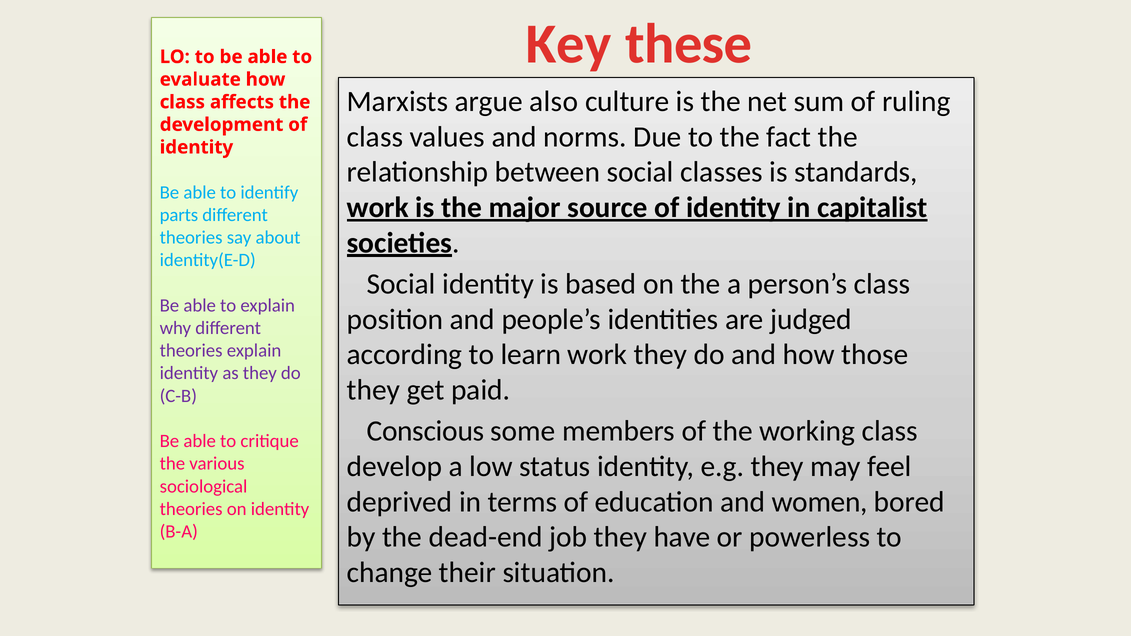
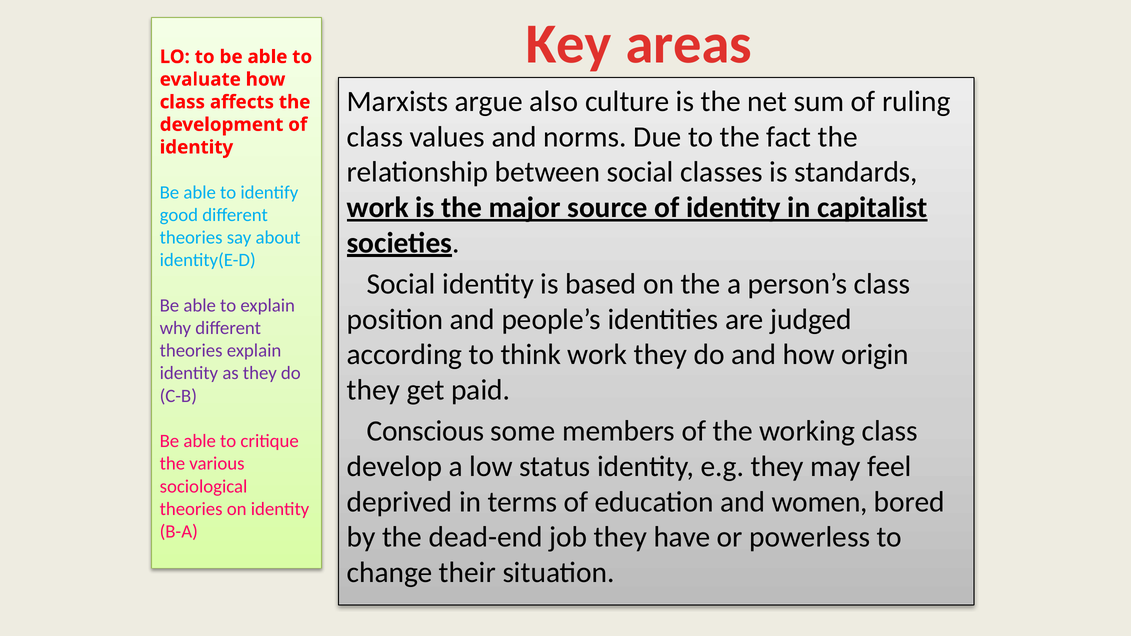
these: these -> areas (689, 44)
parts: parts -> good (179, 215)
learn: learn -> think (531, 355)
those: those -> origin (875, 355)
